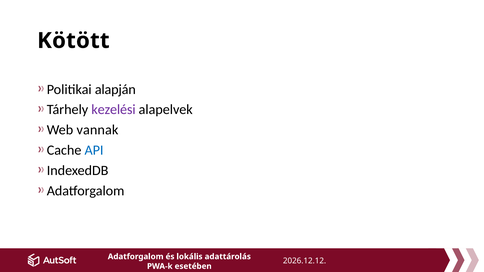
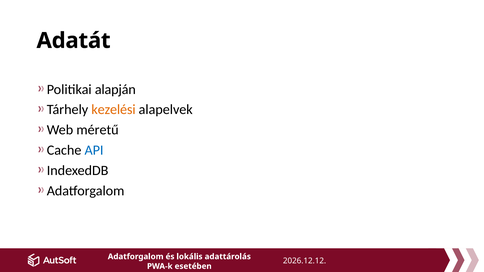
Kötött: Kötött -> Adatát (74, 41)
kezelési colour: purple -> orange (113, 110)
vannak: vannak -> méretű (97, 130)
